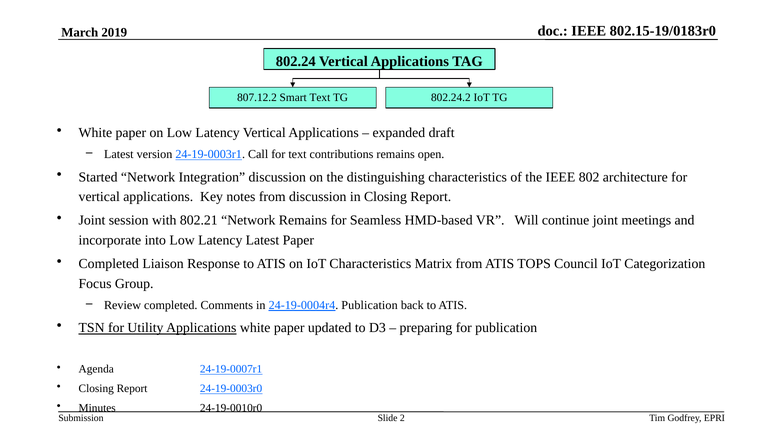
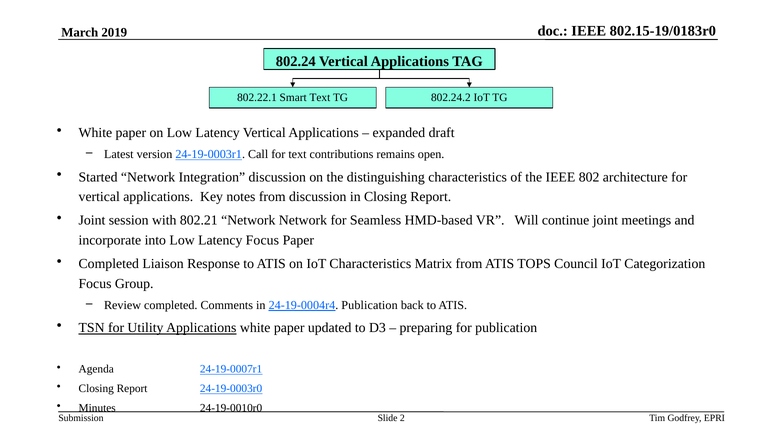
807.12.2: 807.12.2 -> 802.22.1 (257, 98)
Network Remains: Remains -> Network (303, 221)
Latency Latest: Latest -> Focus (262, 240)
